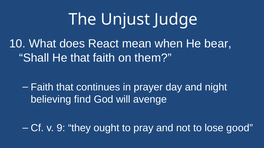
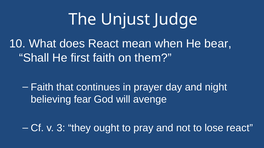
He that: that -> first (80, 58)
find: find -> fear (83, 100)
9: 9 -> 3 (61, 128)
lose good: good -> react (240, 128)
